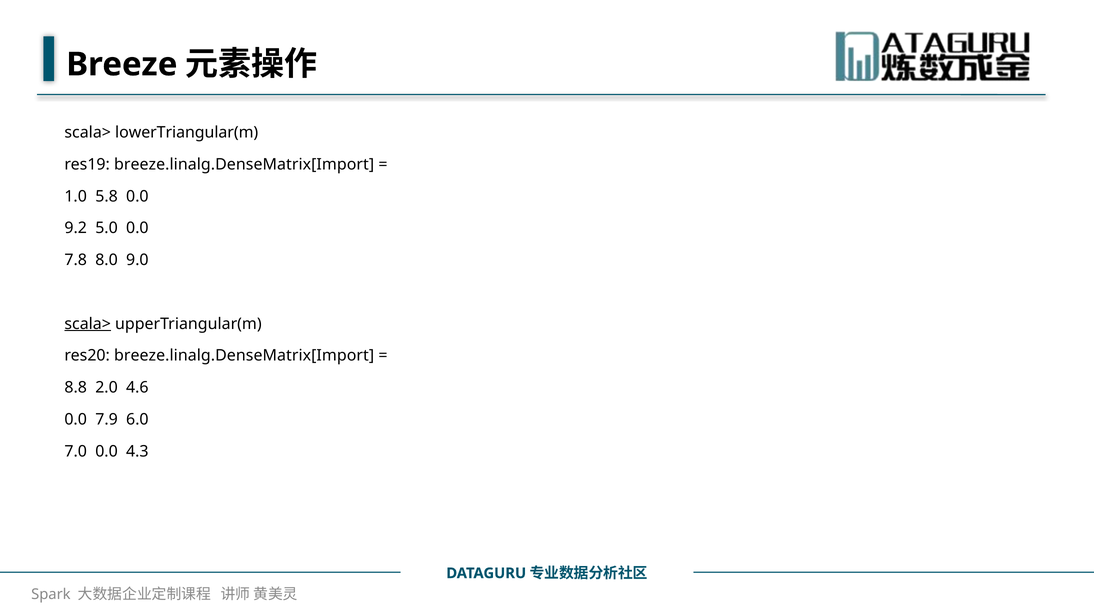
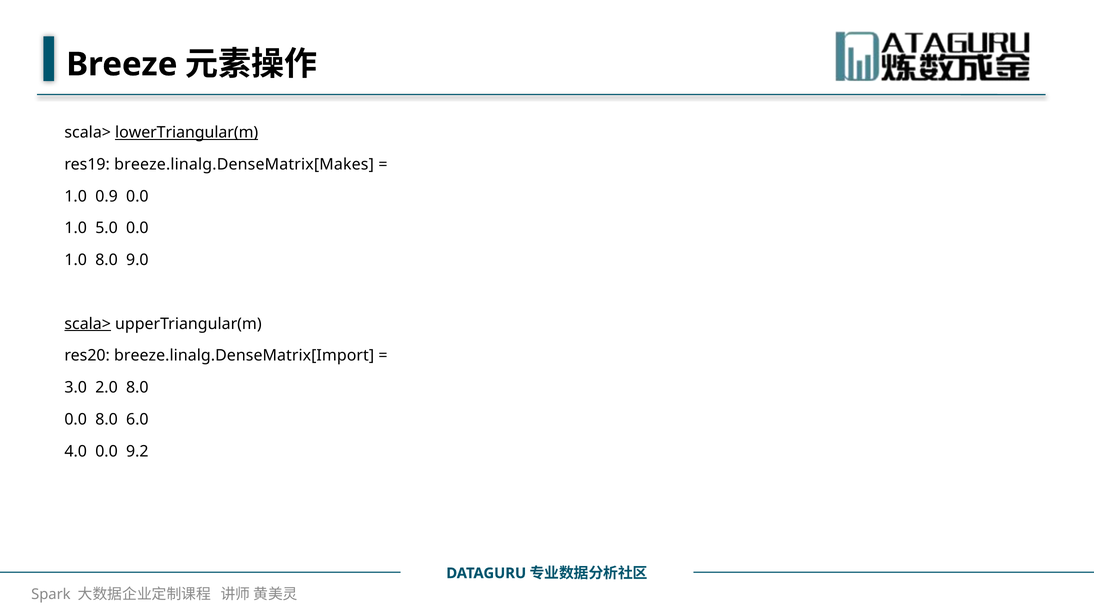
lowerTriangular(m underline: none -> present (187, 132)
res19 breeze.linalg.DenseMatrix[Import: breeze.linalg.DenseMatrix[Import -> breeze.linalg.DenseMatrix[Makes (244, 164)
5.8: 5.8 -> 0.9 (107, 196)
9.2: 9.2 -> 1.0 (76, 228)
7.8: 7.8 -> 1.0 (76, 260)
8.8: 8.8 -> 3.0 (76, 388)
2.0 4.6: 4.6 -> 8.0 (137, 388)
0.0 7.9: 7.9 -> 8.0 (107, 419)
7.0: 7.0 -> 4.0 (76, 451)
4.3: 4.3 -> 9.2 (137, 451)
